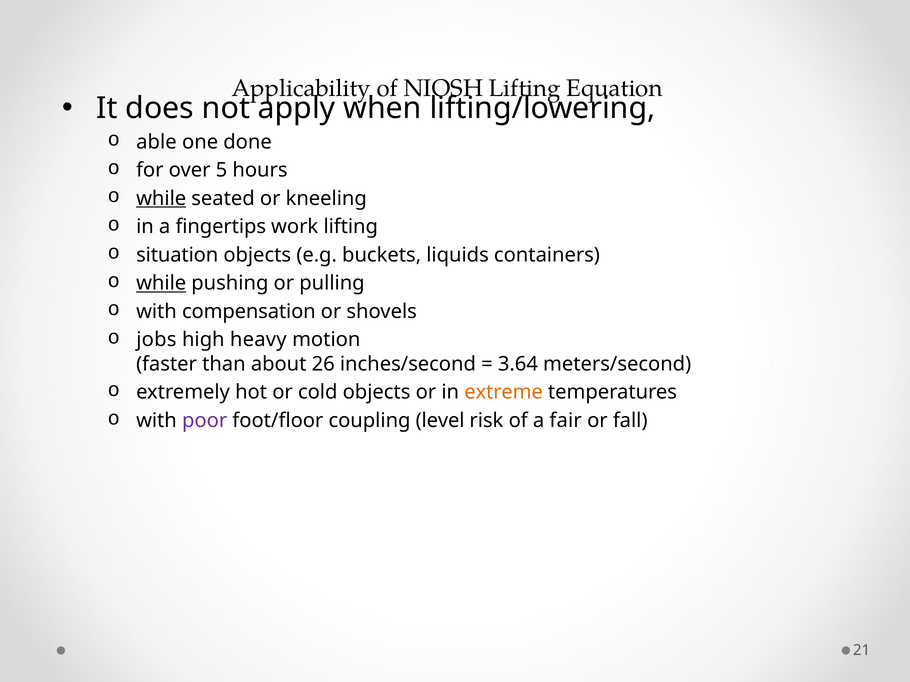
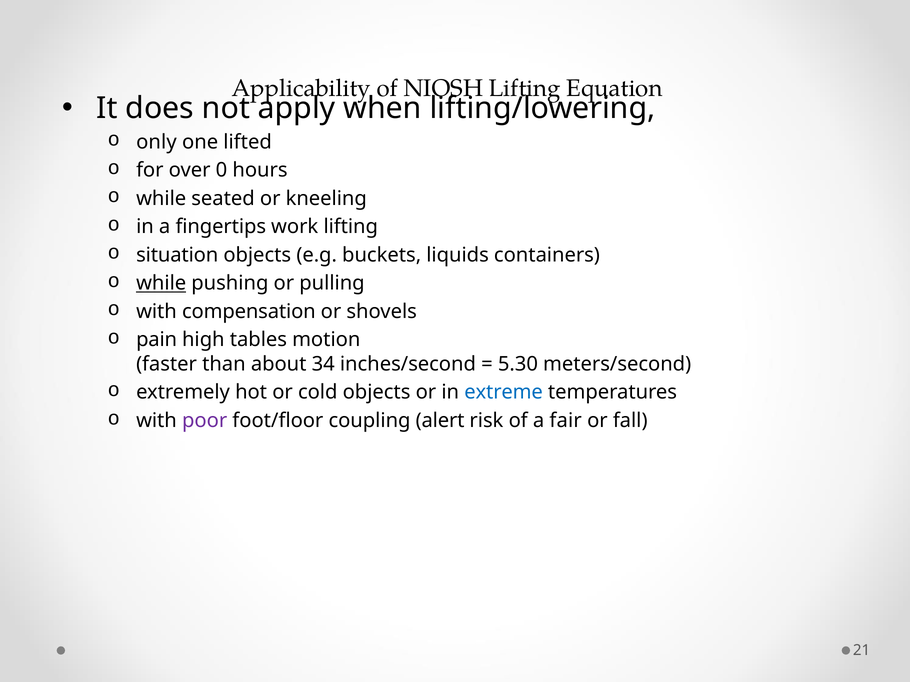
able: able -> only (156, 142)
done: done -> lifted (248, 142)
5: 5 -> 0 (221, 170)
while underline: present -> none (161, 199)
jobs: jobs -> pain (157, 340)
heavy: heavy -> tables (258, 340)
26: 26 -> 34 (323, 364)
3.64: 3.64 -> 5.30 (518, 364)
extreme colour: orange -> blue (504, 393)
level: level -> alert (440, 421)
